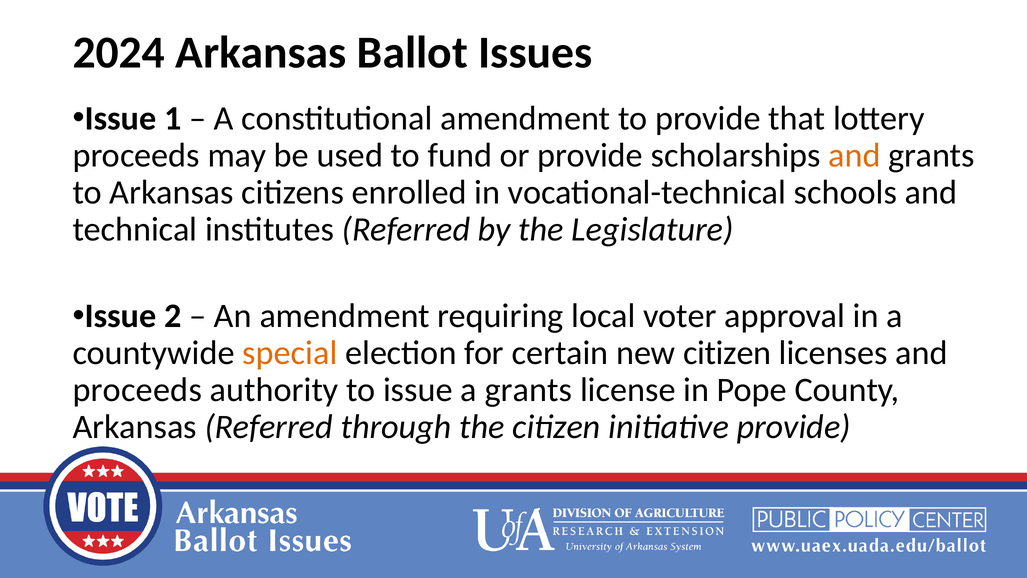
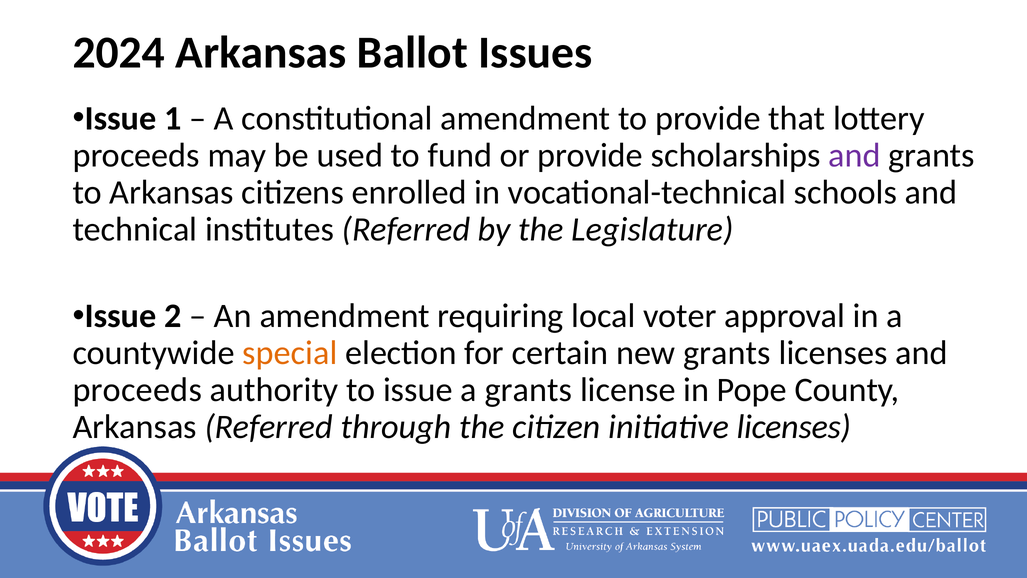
and colour: orange -> purple (854, 155)
new citizen: citizen -> grants (727, 353)
initiative provide: provide -> licenses (794, 427)
